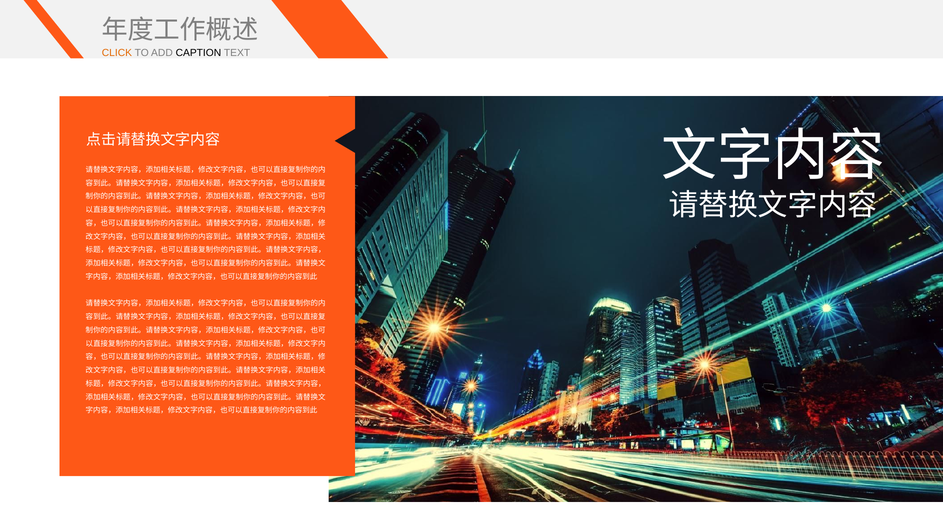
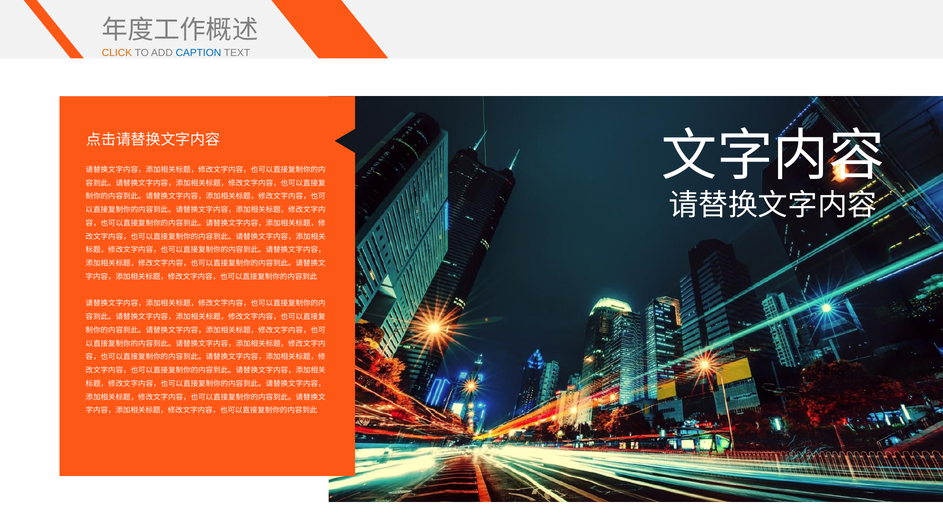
CAPTION colour: black -> blue (198, 53)
